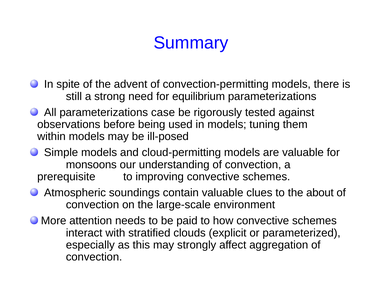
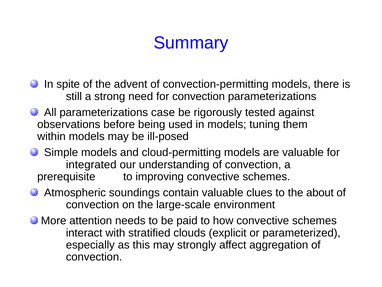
for equilibrium: equilibrium -> convection (199, 96)
monsoons: monsoons -> integrated (91, 164)
